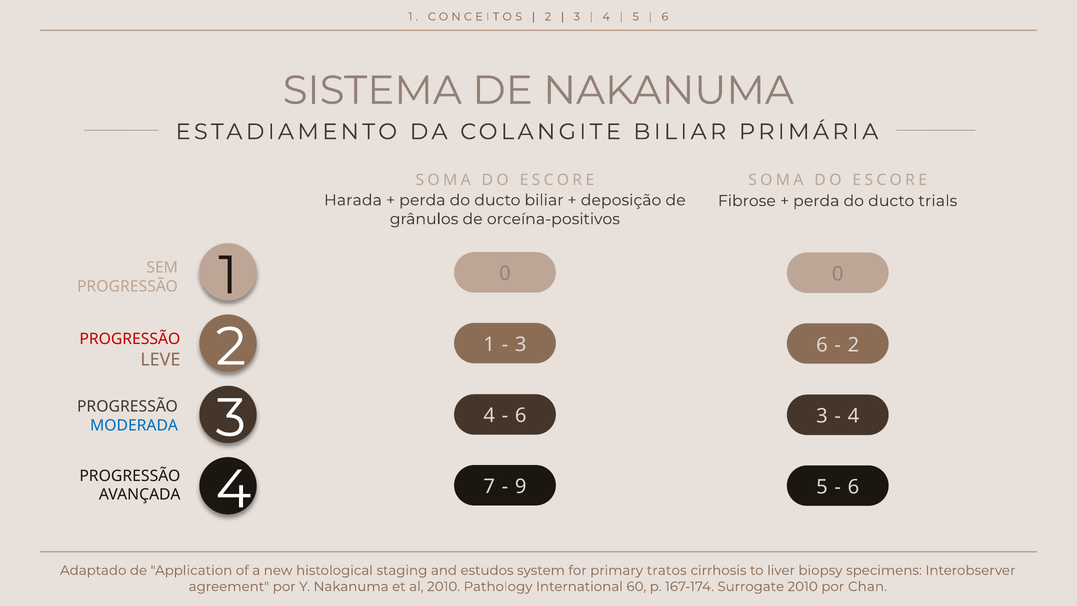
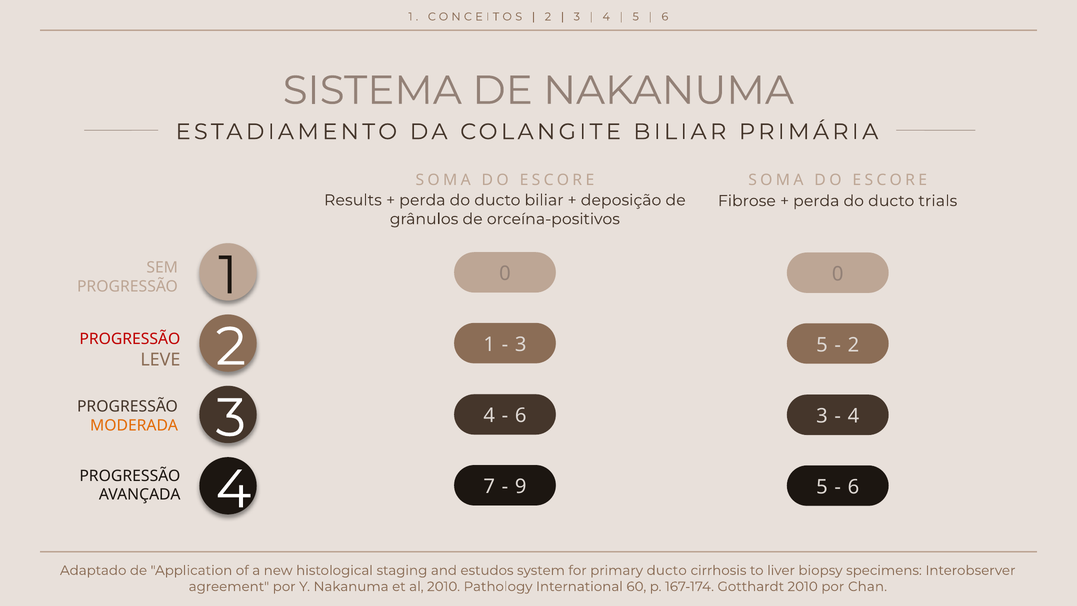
Harada: Harada -> Results (353, 200)
3 6: 6 -> 5 (822, 345)
MODERADA colour: blue -> orange (134, 425)
primary tratos: tratos -> ducto (667, 570)
Surrogate: Surrogate -> Gotthardt (751, 586)
